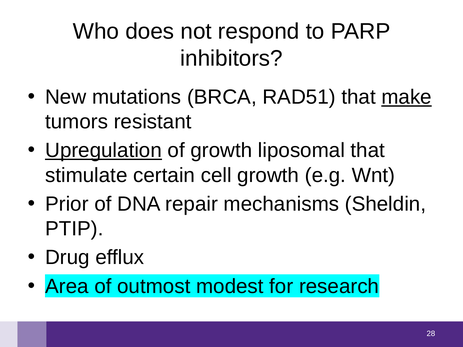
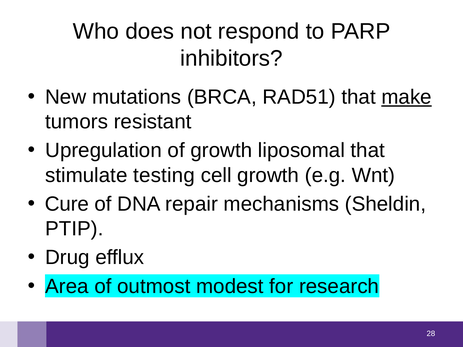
Upregulation underline: present -> none (103, 151)
certain: certain -> testing (164, 175)
Prior: Prior -> Cure (67, 204)
